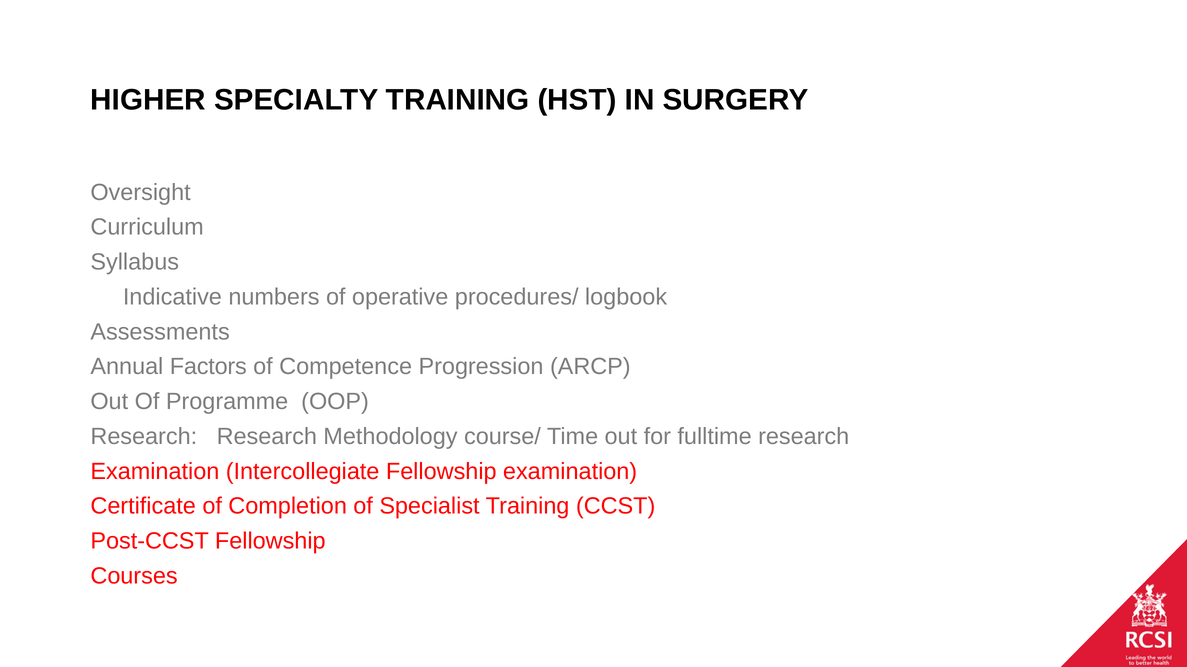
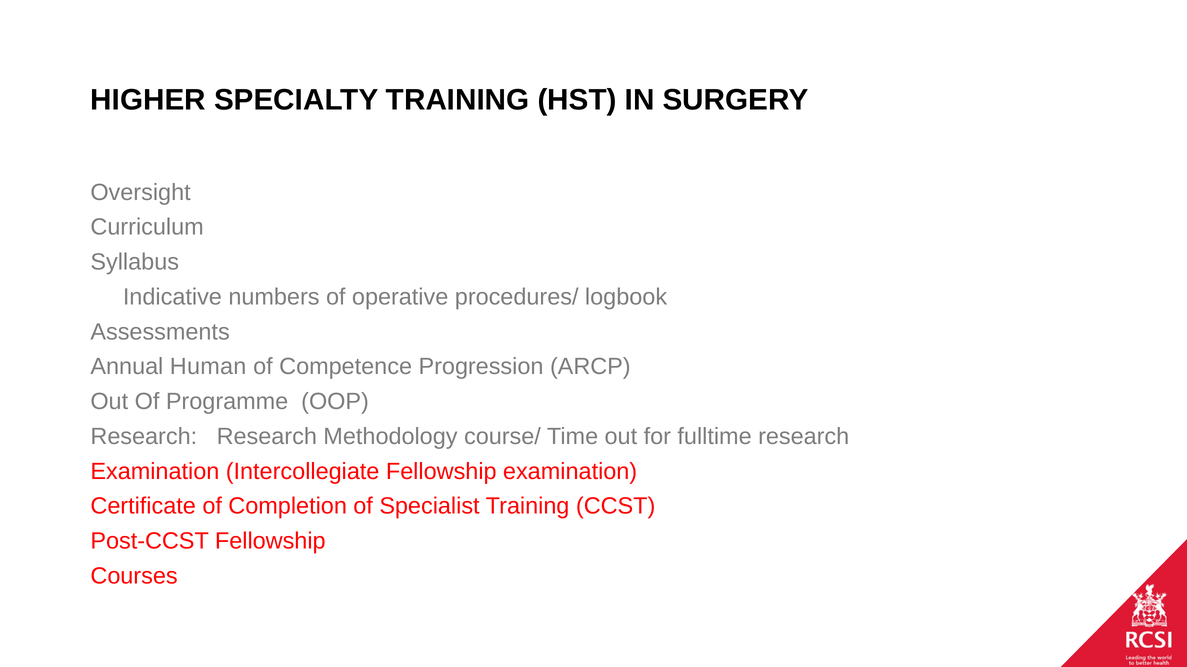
Factors: Factors -> Human (208, 367)
